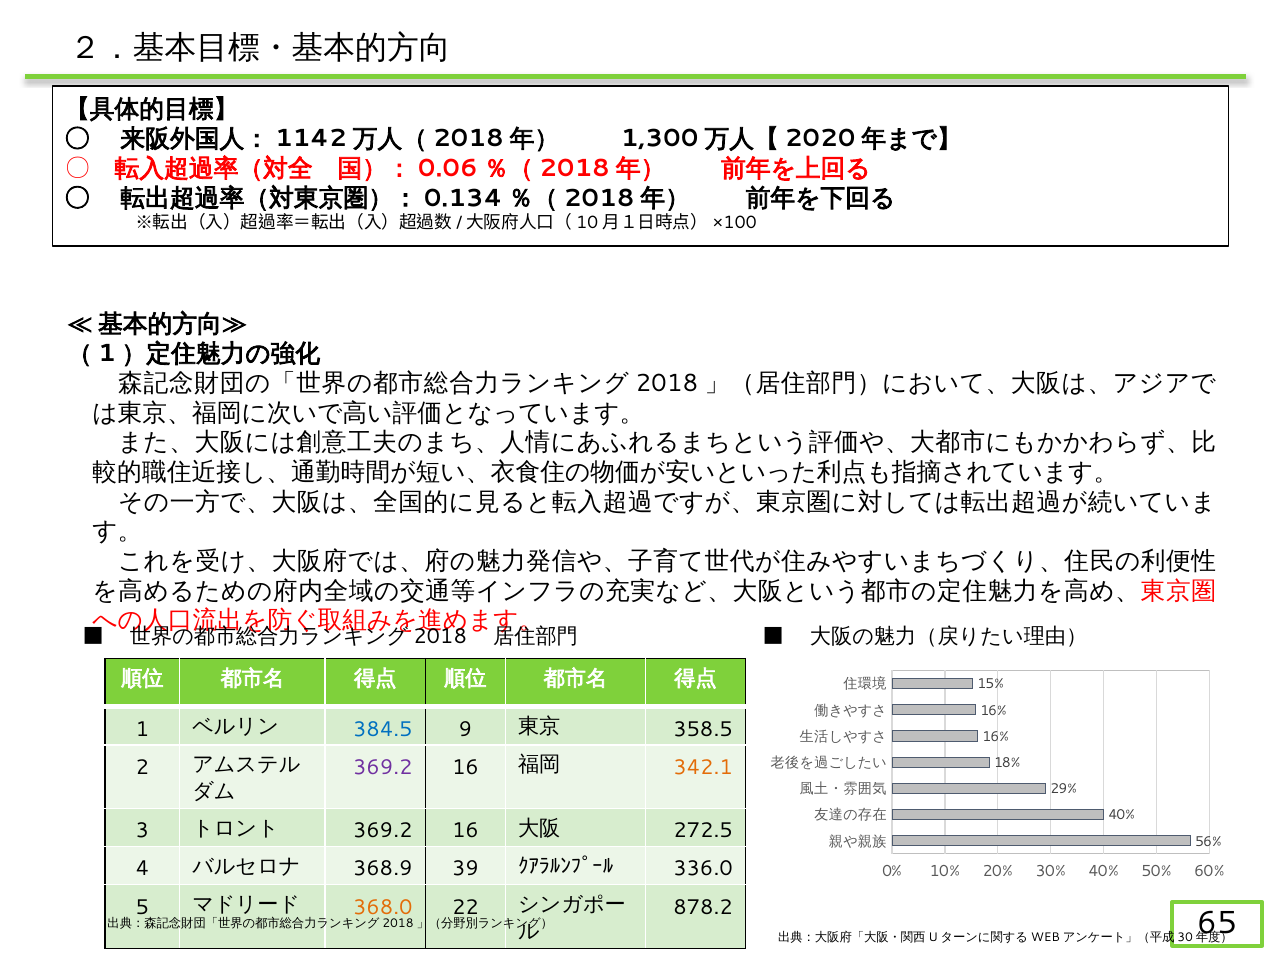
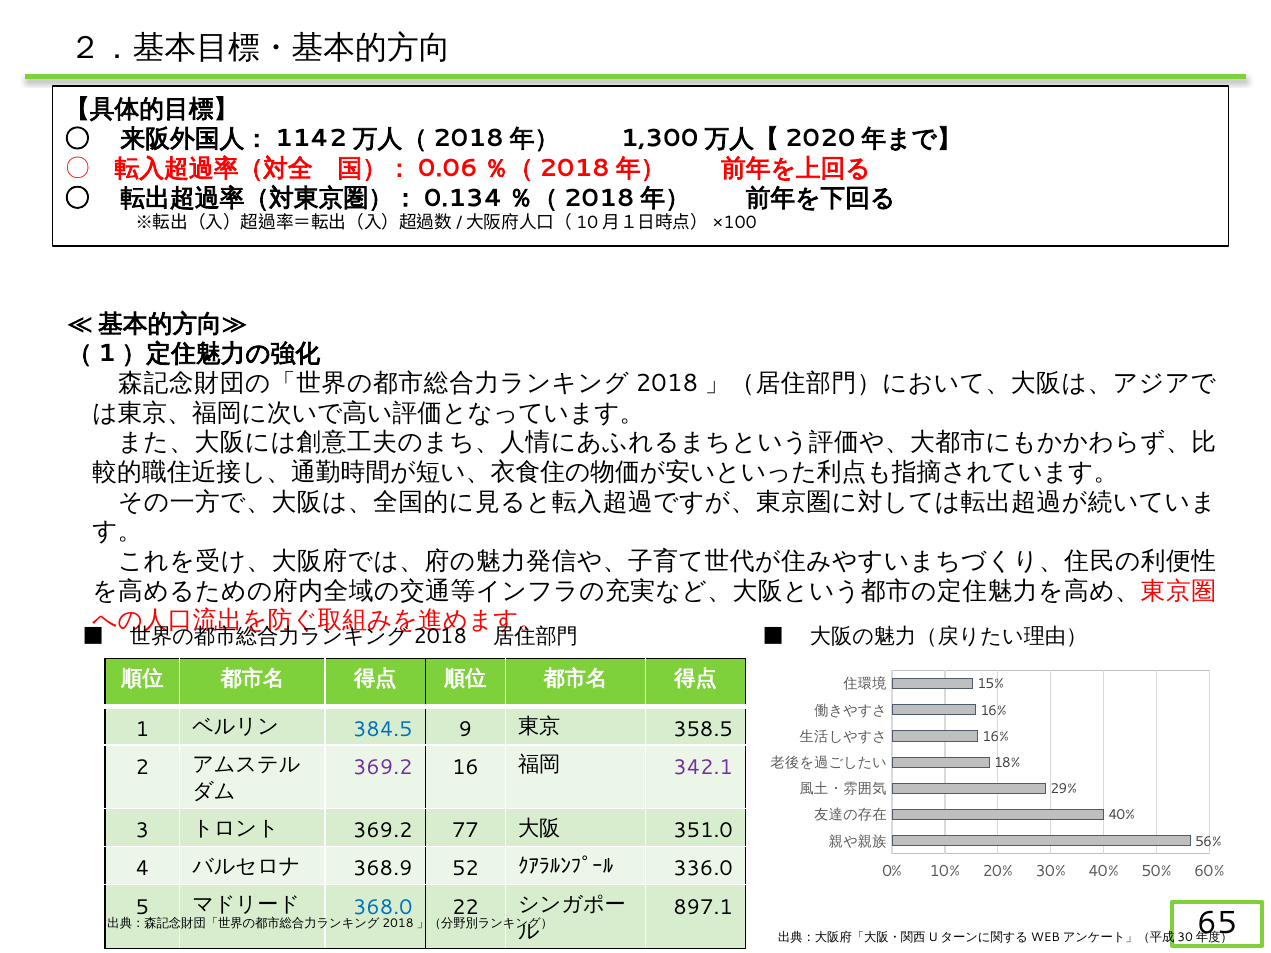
342.1 colour: orange -> purple (703, 767)
16: 16 -> 77 (465, 831)
272.5: 272.5 -> 351.0 (703, 831)
39: 39 -> 52 (465, 869)
368.0 colour: orange -> blue (383, 907)
878.2: 878.2 -> 897.1 (703, 907)
